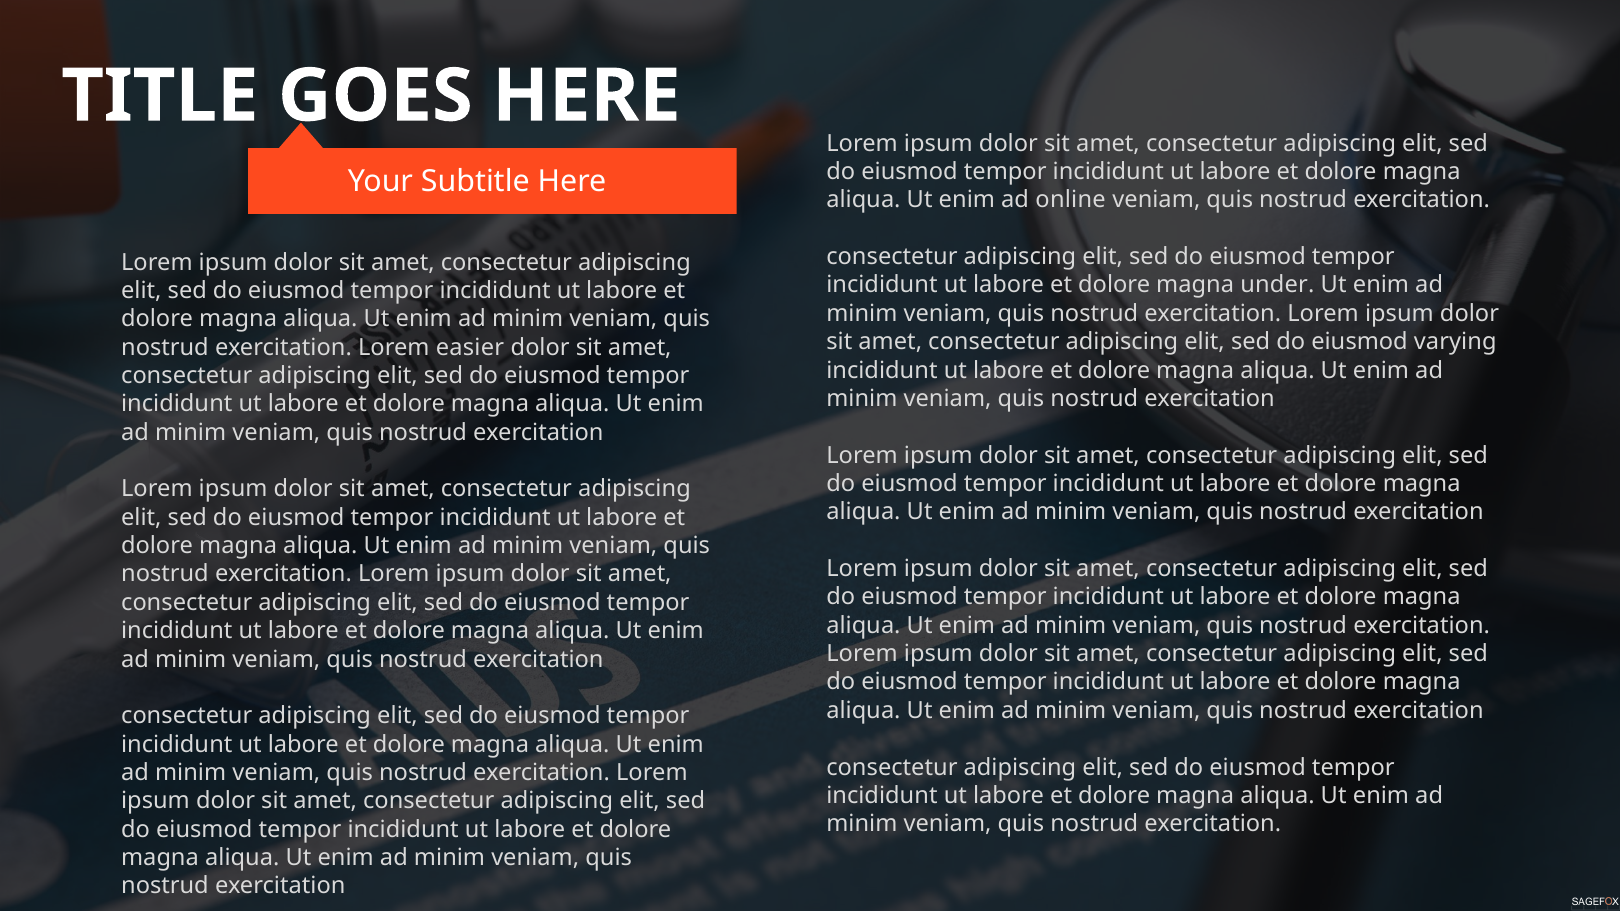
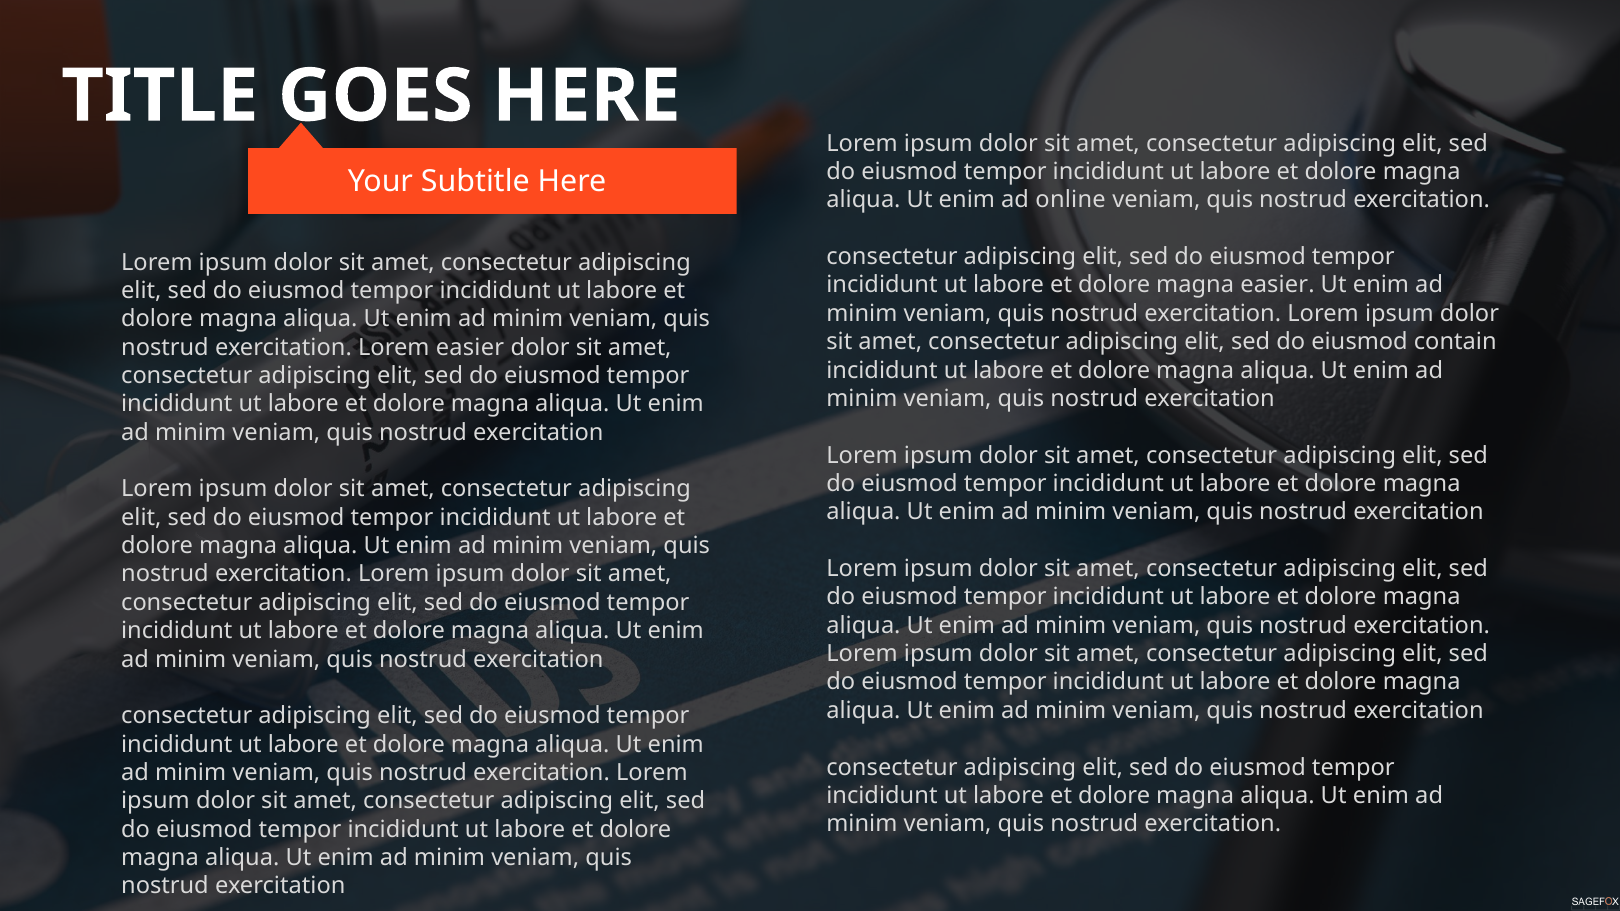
magna under: under -> easier (1277, 285)
varying: varying -> contain (1455, 342)
